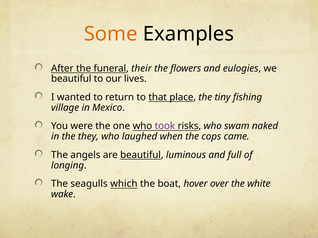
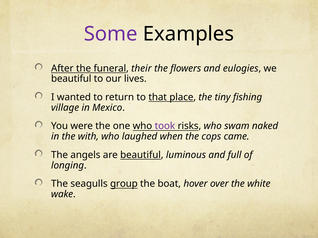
Some colour: orange -> purple (111, 34)
they: they -> with (88, 137)
which: which -> group (124, 184)
